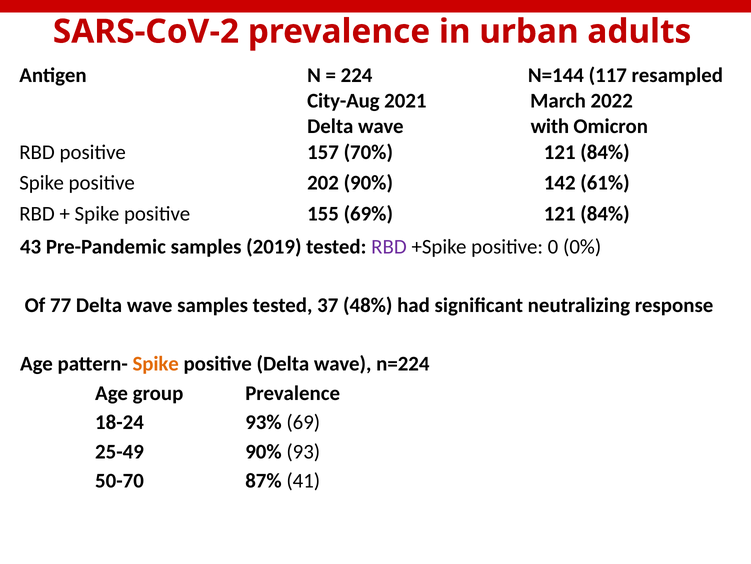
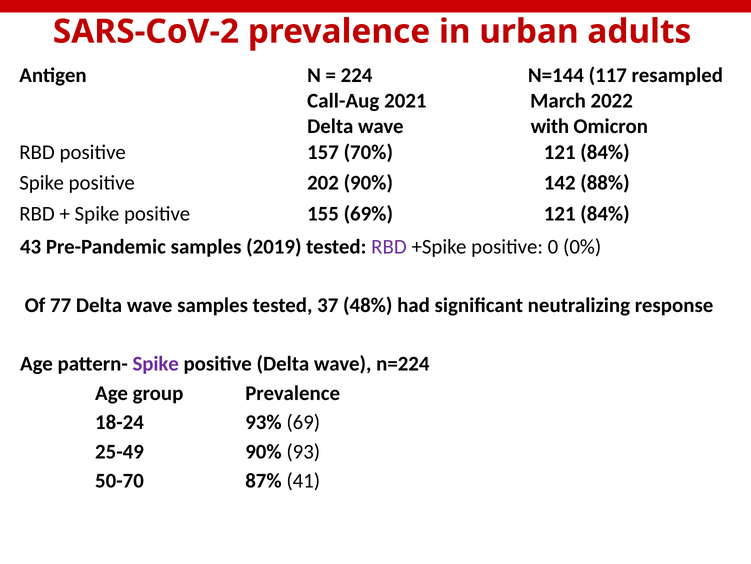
City-Aug: City-Aug -> Call-Aug (343, 101)
61%: 61% -> 88% (605, 183)
Spike colour: orange -> purple (156, 364)
